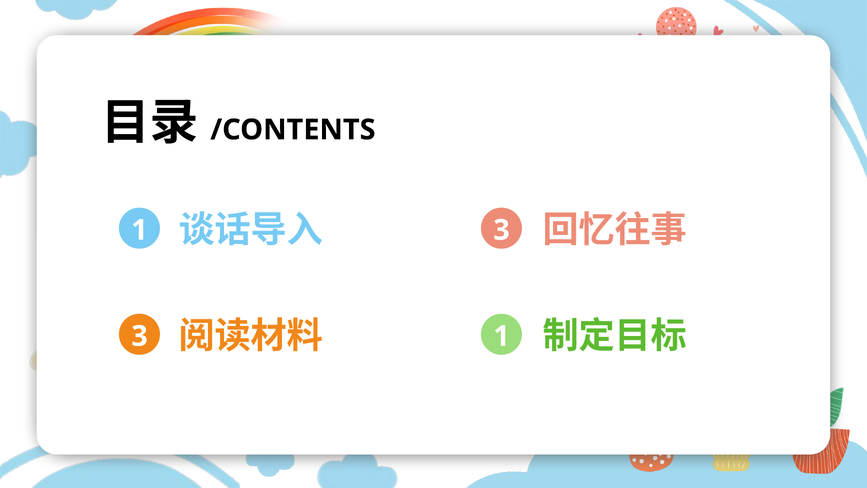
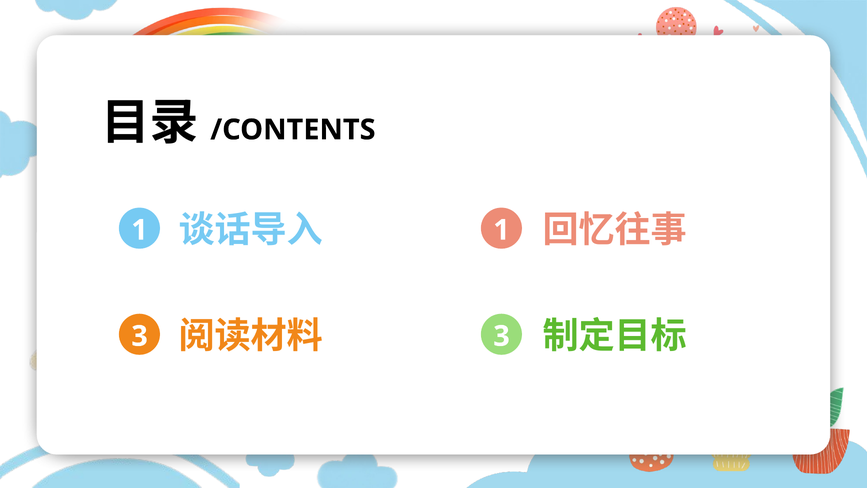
1 3: 3 -> 1 (502, 230)
3 1: 1 -> 3 (502, 336)
